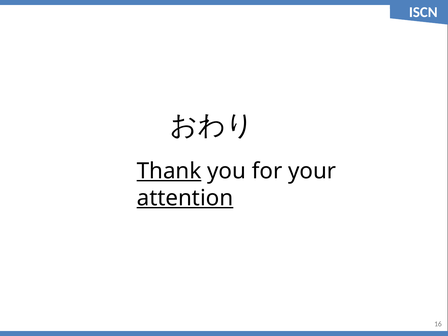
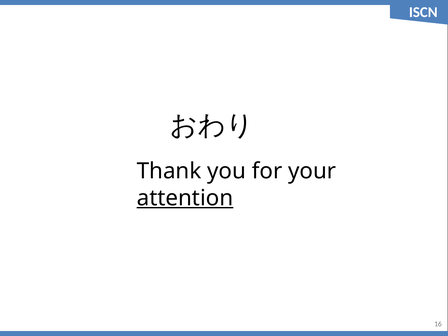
Thank underline: present -> none (169, 171)
